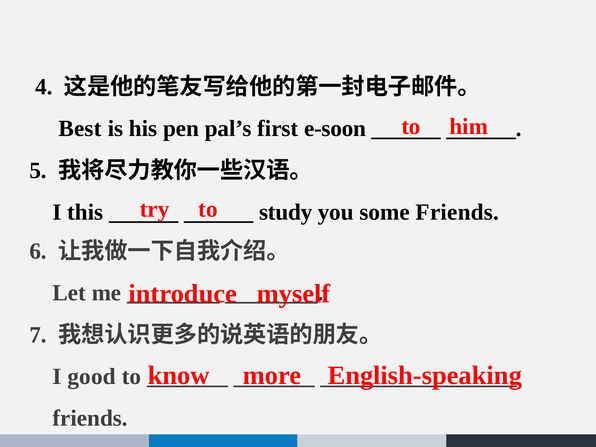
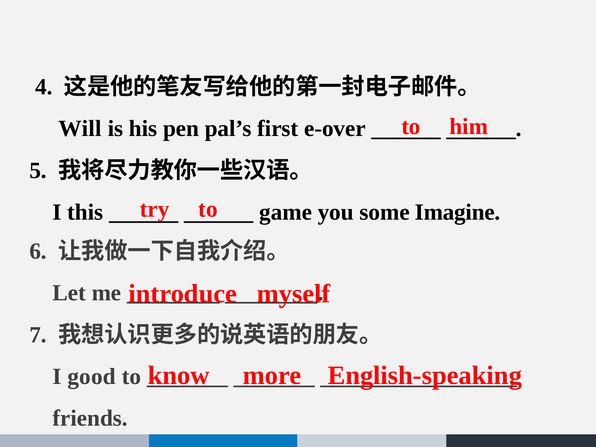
Best: Best -> Will (80, 129)
e-soon: e-soon -> e-over (335, 129)
study: study -> game (286, 212)
some Friends: Friends -> Imagine (458, 212)
